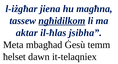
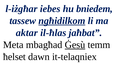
jiena: jiena -> iebes (50, 9)
magħna: magħna -> bniedem (94, 9)
jsibha: jsibha -> jaħbat (85, 33)
Ġesù underline: none -> present (75, 44)
